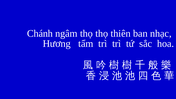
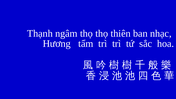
Chánh: Chánh -> Thạnh (40, 33)
